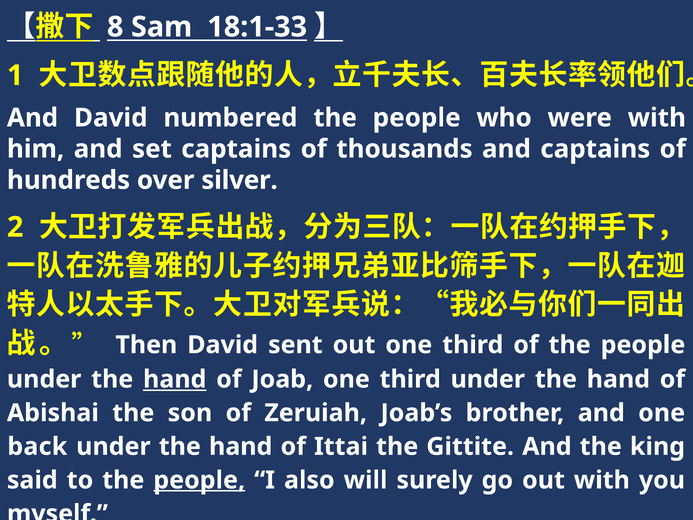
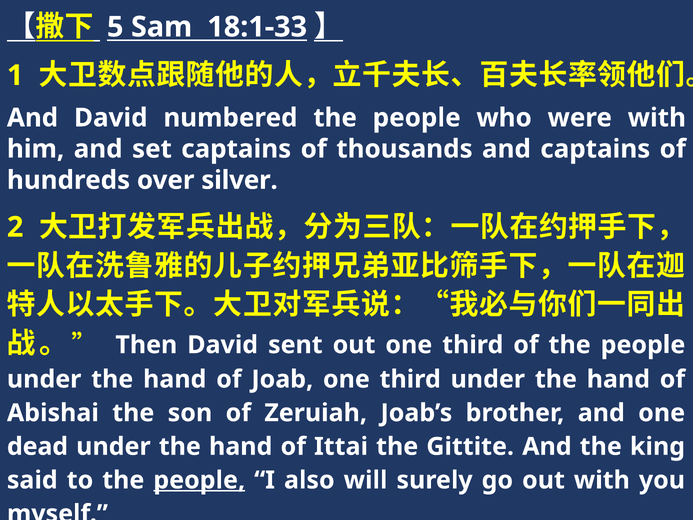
8: 8 -> 5 (115, 27)
hand underline: present -> none (175, 379)
back: back -> dead (38, 446)
